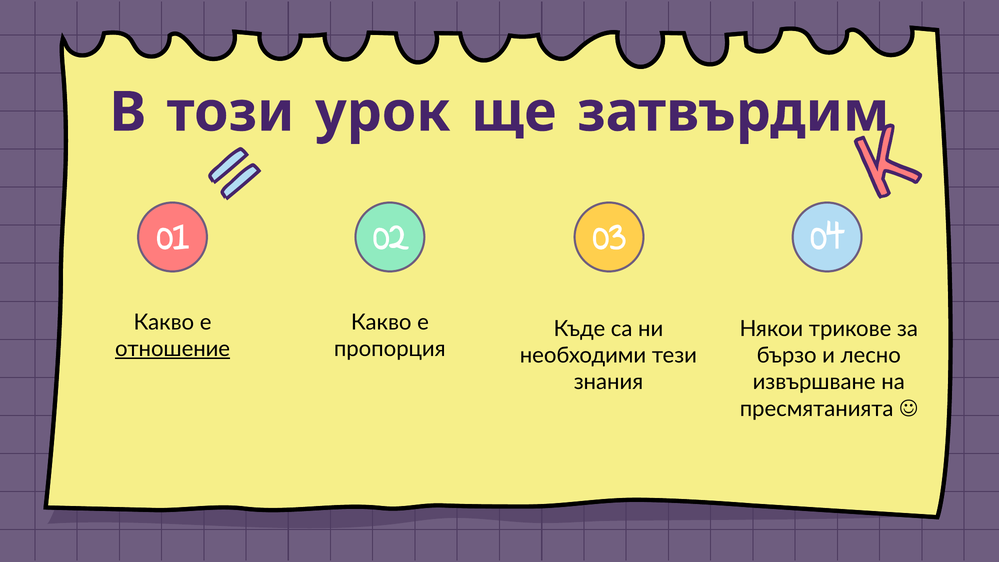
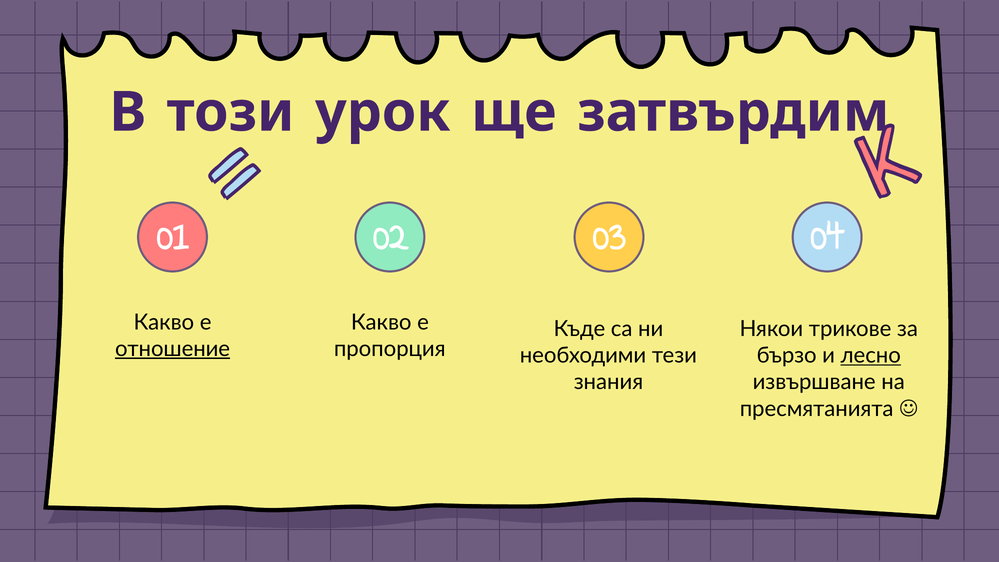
лесно underline: none -> present (871, 355)
